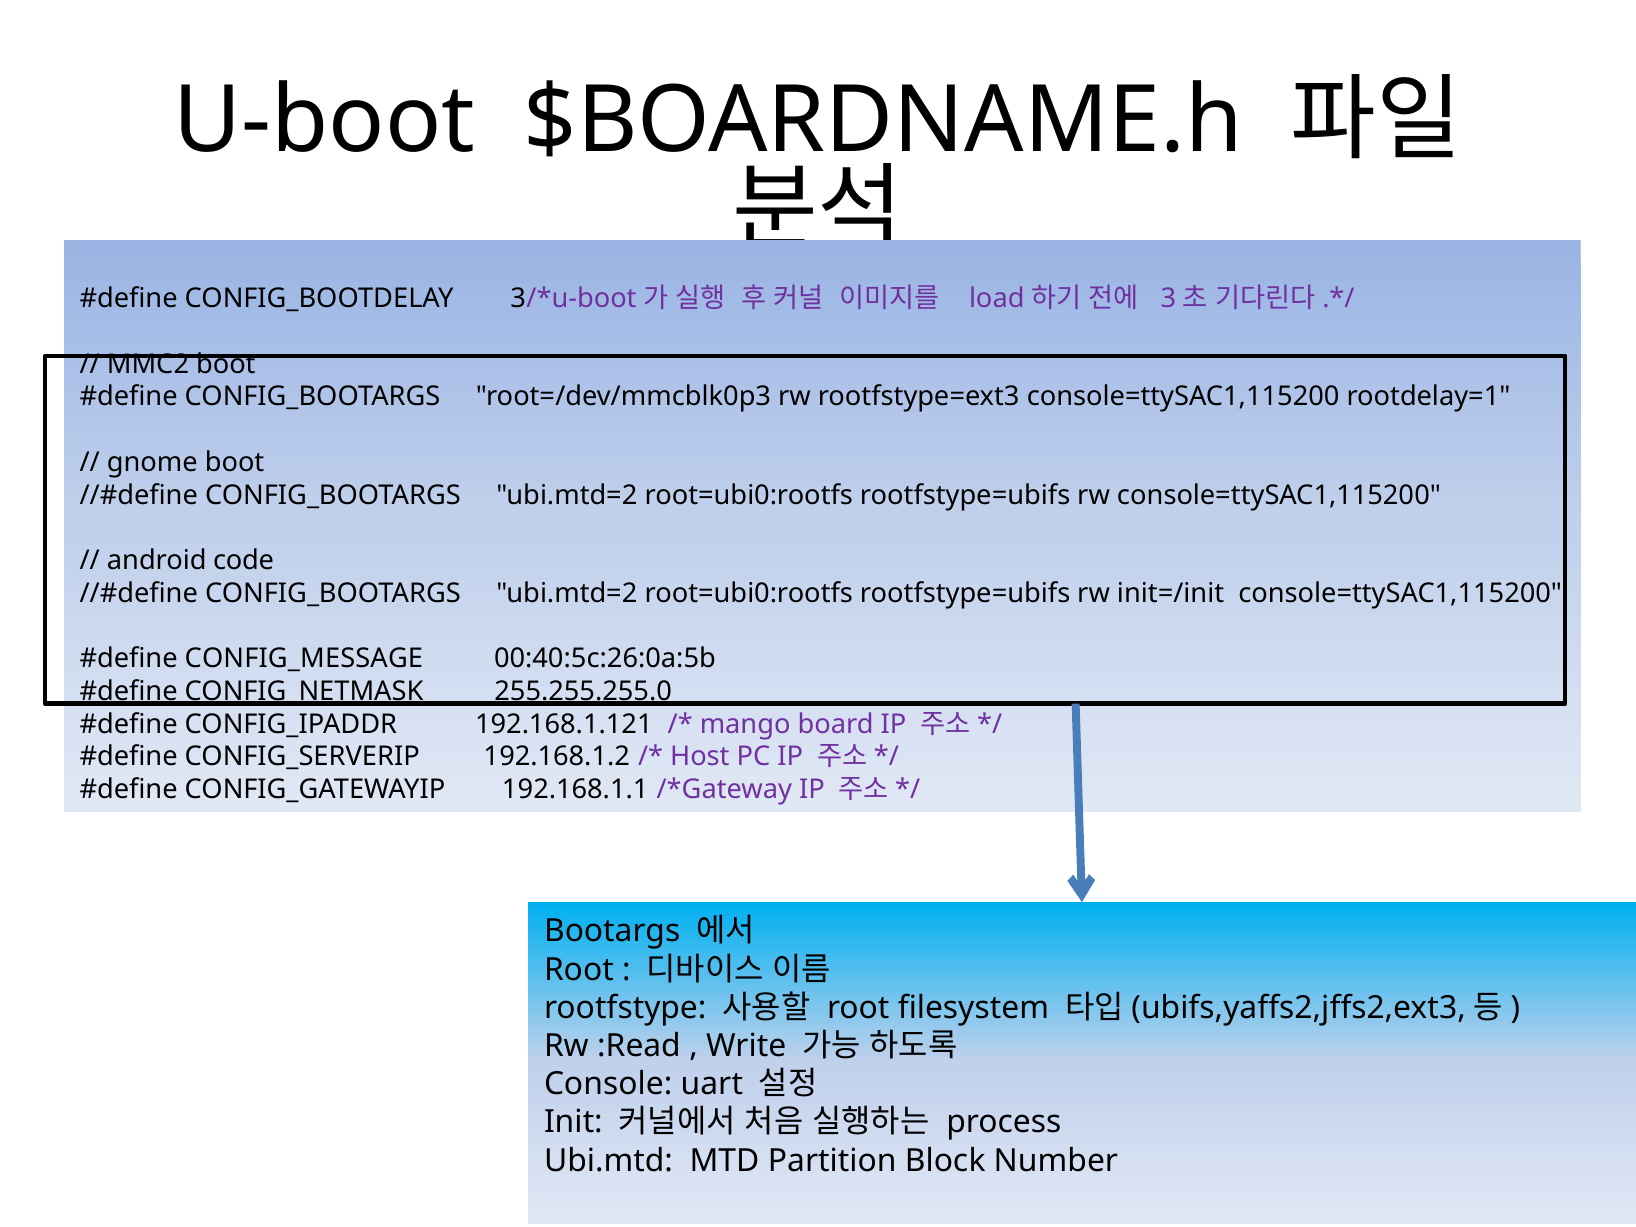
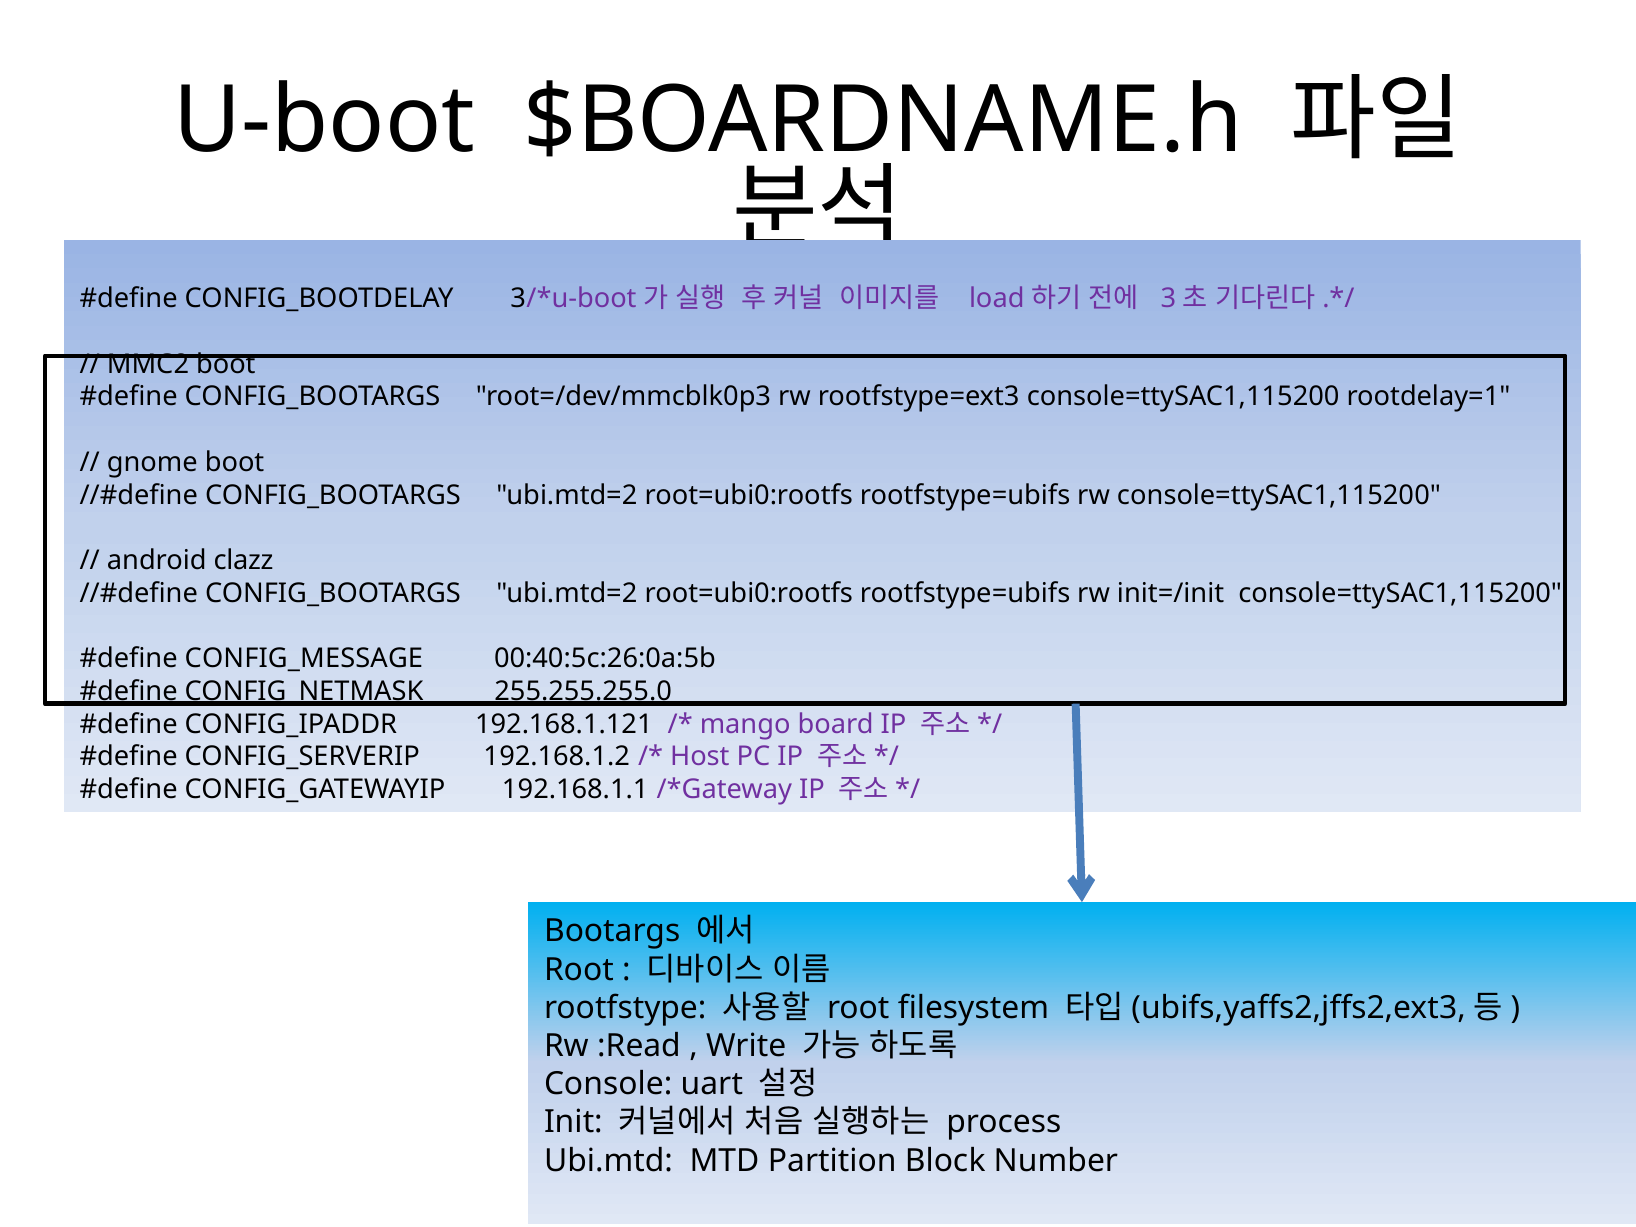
code: code -> clazz (244, 561)
